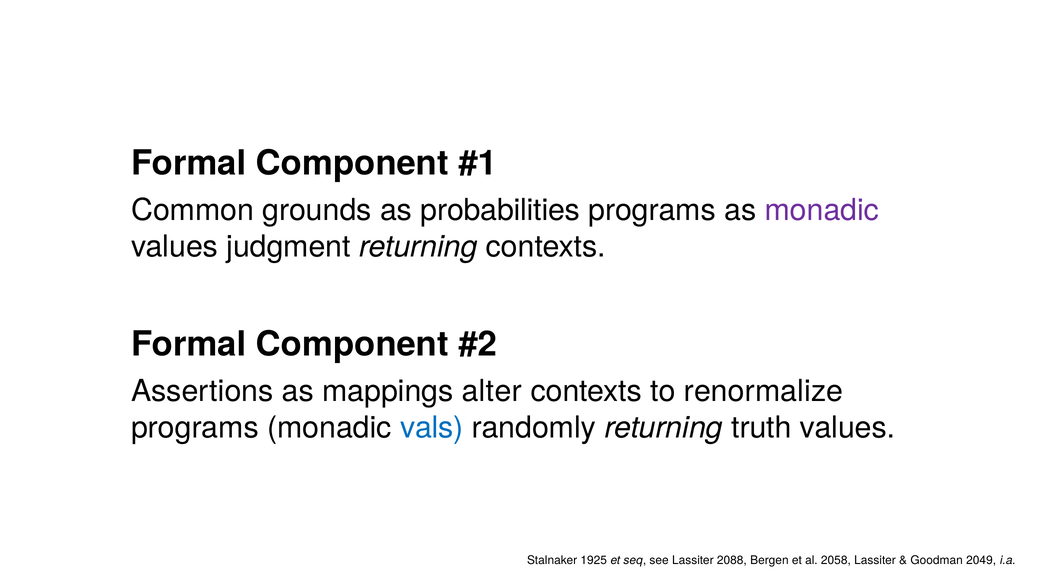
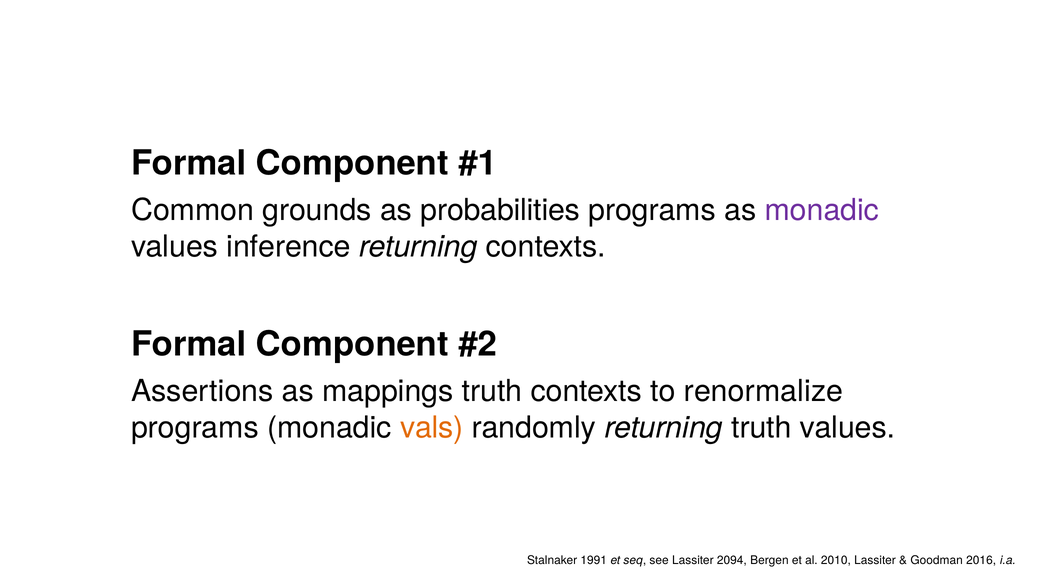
judgment: judgment -> inference (289, 247)
mappings alter: alter -> truth (492, 391)
vals colour: blue -> orange (432, 428)
1925: 1925 -> 1991 (594, 560)
2088: 2088 -> 2094 (732, 560)
2058: 2058 -> 2010 (836, 560)
2049: 2049 -> 2016 (981, 560)
